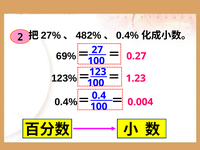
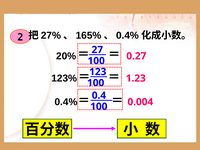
482%: 482% -> 165% (89, 35)
69%: 69% -> 20% (66, 56)
